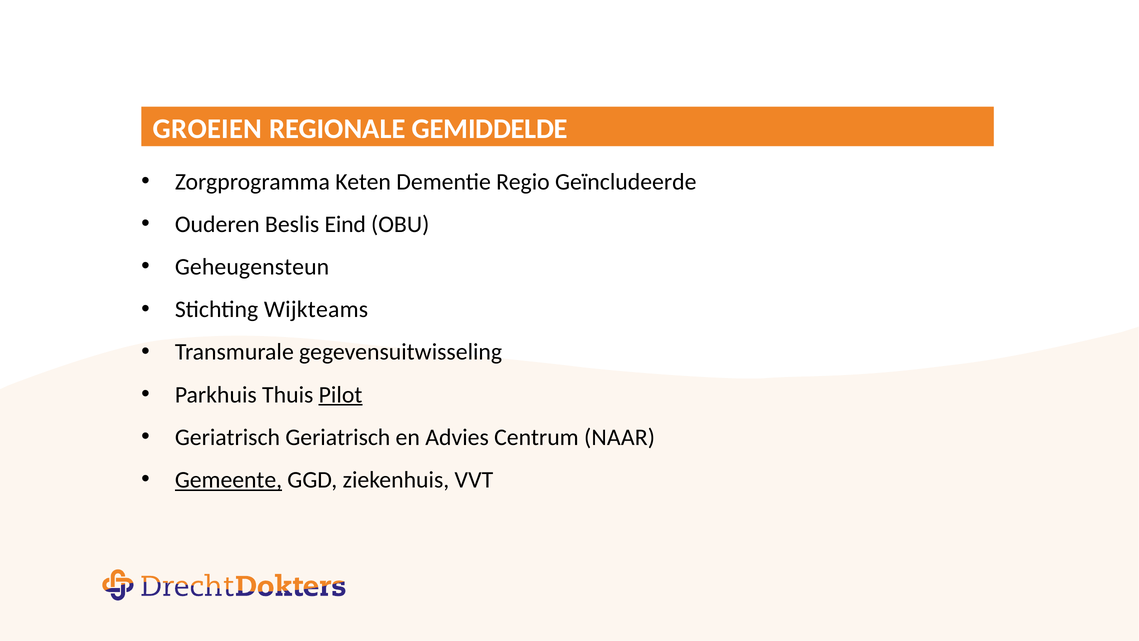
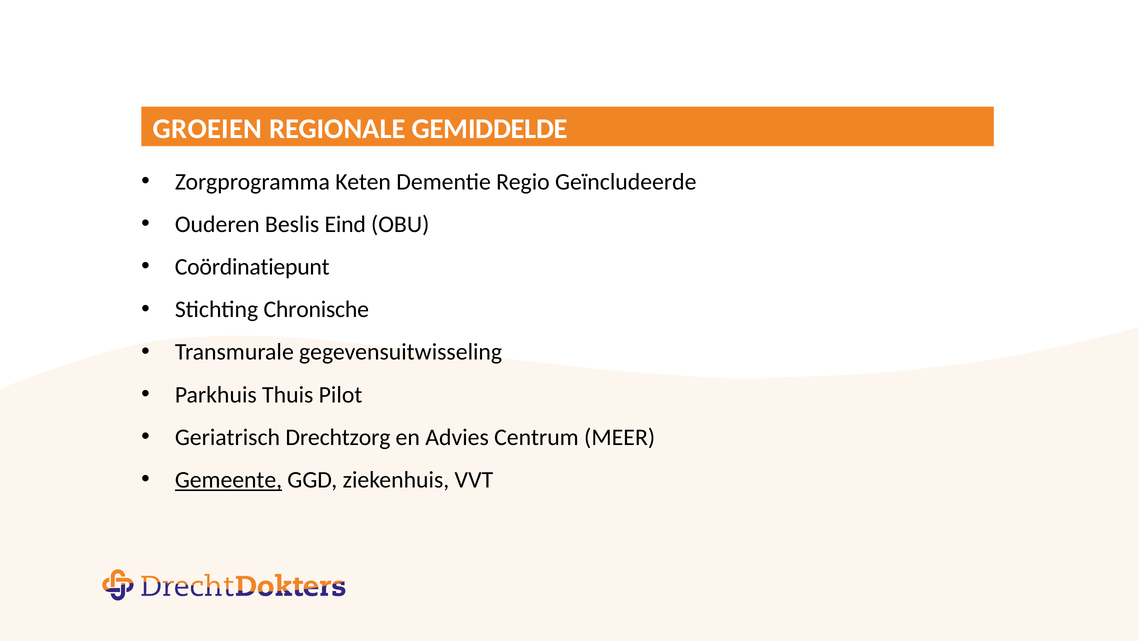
Geheugensteun: Geheugensteun -> Coördinatiepunt (252, 267)
Wijkteams: Wijkteams -> Chronische (316, 309)
Pilot underline: present -> none (341, 395)
Geriatrisch Geriatrisch: Geriatrisch -> Drechtzorg (338, 437)
NAAR: NAAR -> MEER (620, 437)
